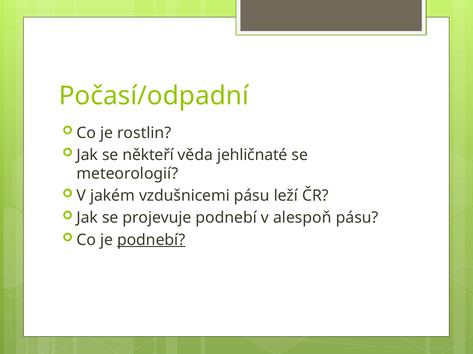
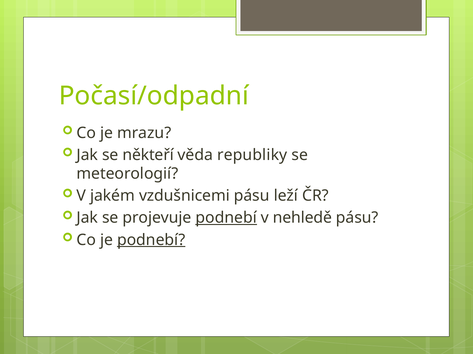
rostlin: rostlin -> mrazu (144, 133)
jehličnaté: jehličnaté -> republiky (252, 155)
podnebí underline: none -> present (226, 218)
alespoň: alespoň -> nehledě (302, 218)
